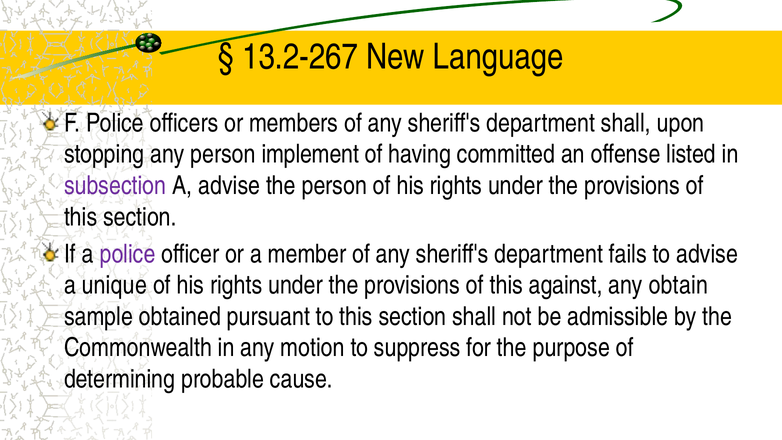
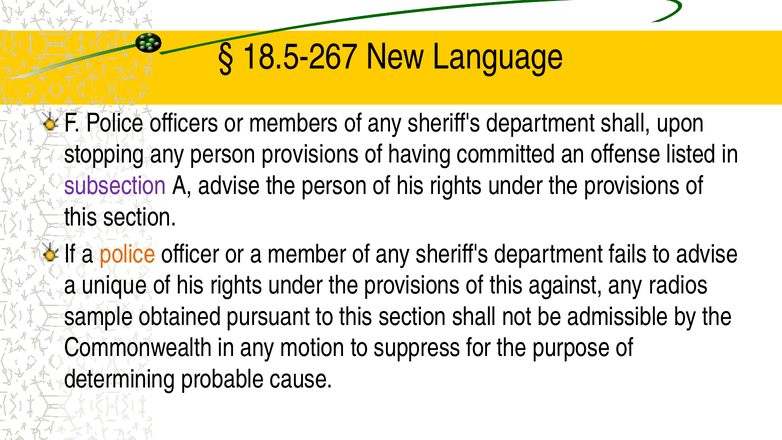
13.2-267: 13.2-267 -> 18.5-267 (300, 57)
person implement: implement -> provisions (310, 154)
police colour: purple -> orange (128, 254)
obtain: obtain -> radios (678, 285)
